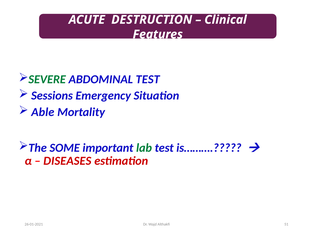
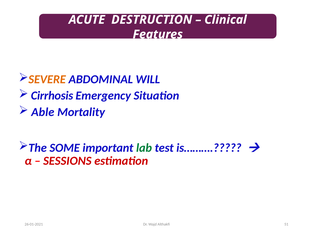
SEVERE colour: green -> orange (47, 79)
ABDOMINAL TEST: TEST -> WILL (148, 79)
Sessions: Sessions -> Cirrhosis (52, 96)
DISEASES: DISEASES -> SESSIONS (67, 161)
